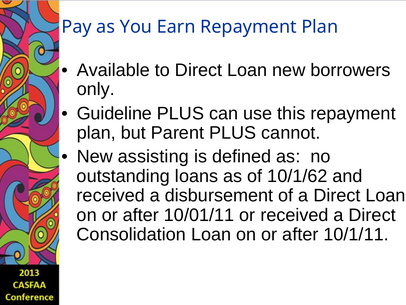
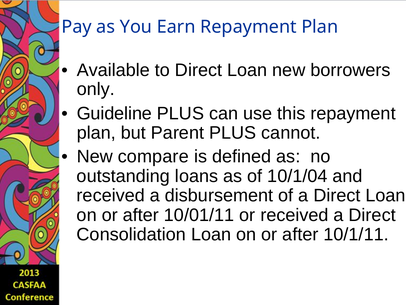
assisting: assisting -> compare (153, 156)
10/1/62: 10/1/62 -> 10/1/04 (297, 176)
